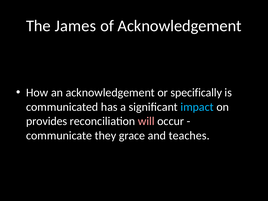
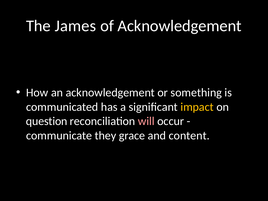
specifically: specifically -> something (196, 93)
impact colour: light blue -> yellow (197, 107)
provides: provides -> question (47, 121)
teaches: teaches -> content (189, 135)
